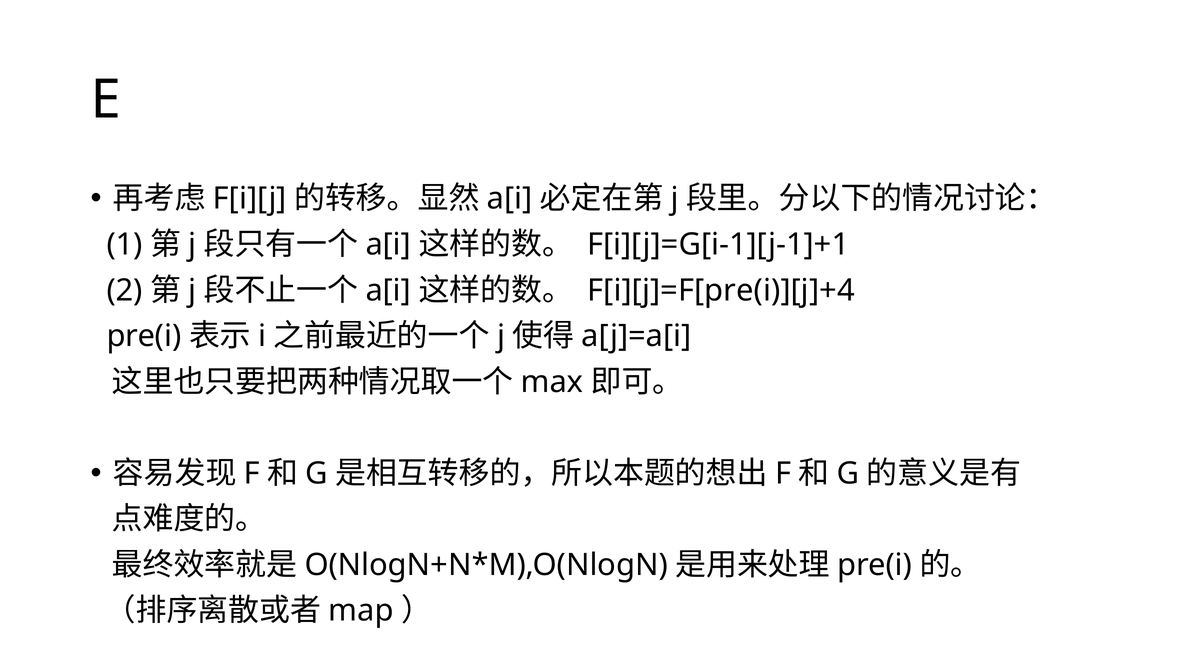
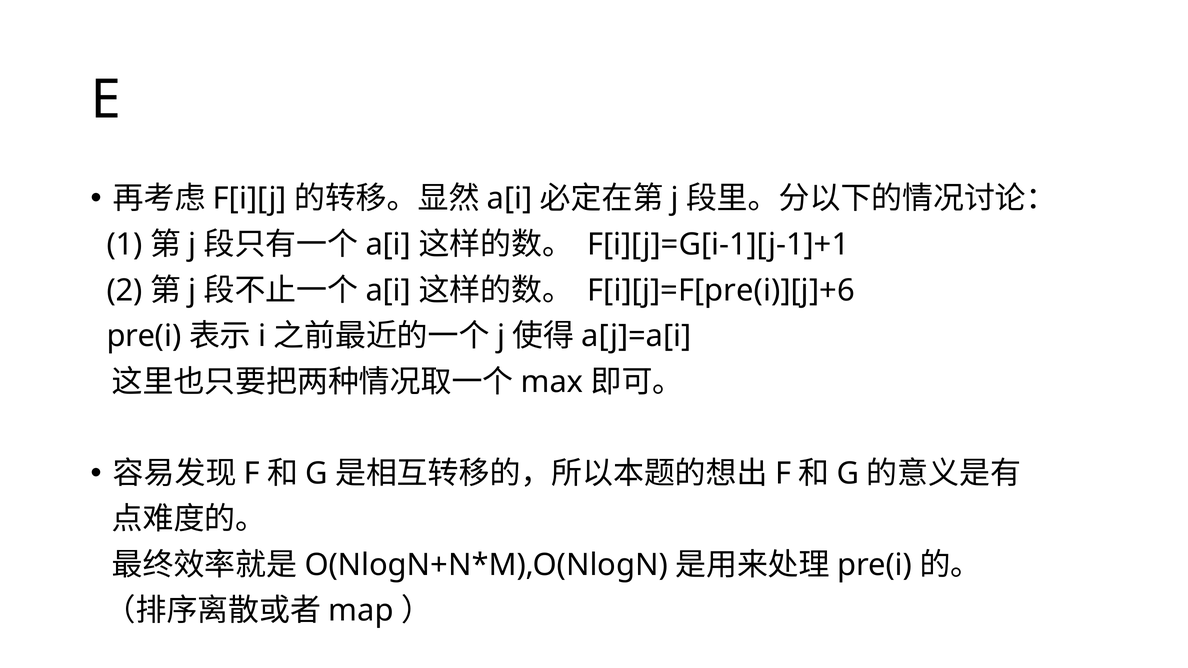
F[i][j]=F[pre(i)][j]+4: F[i][j]=F[pre(i)][j]+4 -> F[i][j]=F[pre(i)][j]+6 (721, 290)
